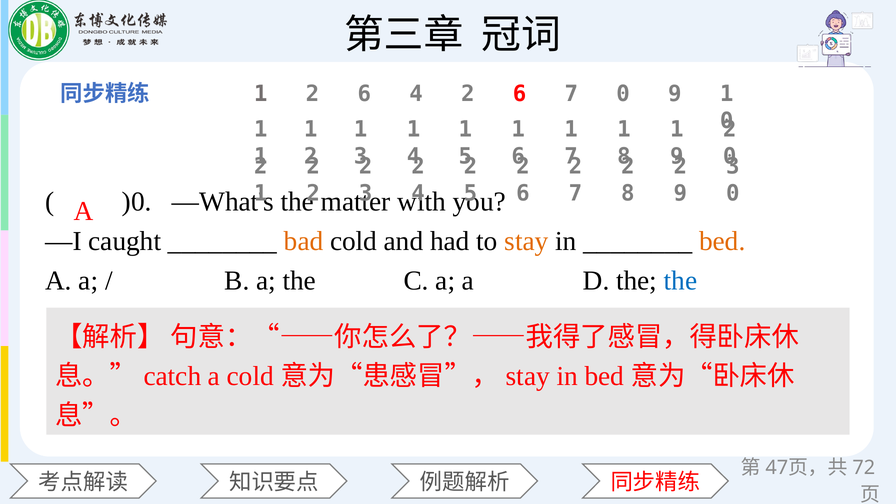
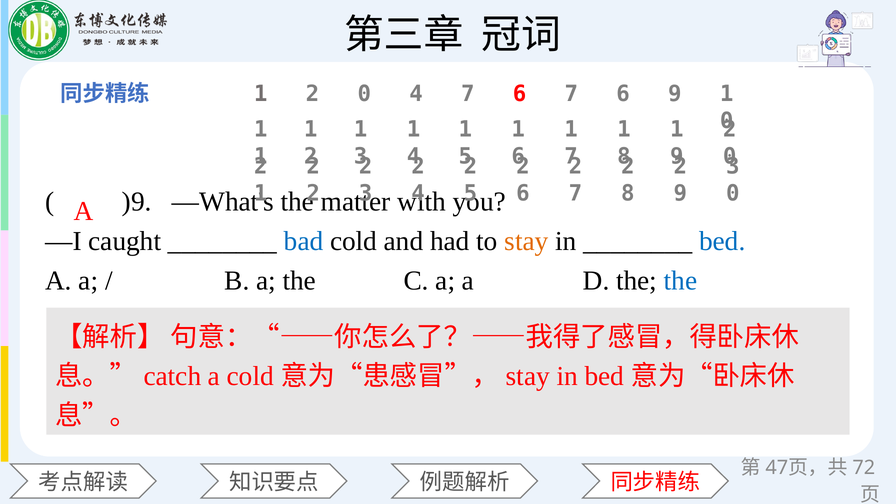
1 2 6: 6 -> 0 (364, 94)
2: 2 -> 7 (468, 94)
6 7 0: 0 -> 6 (623, 94)
)0: )0 -> )9 (137, 202)
bad colour: orange -> blue (304, 241)
bed colour: orange -> blue (722, 241)
